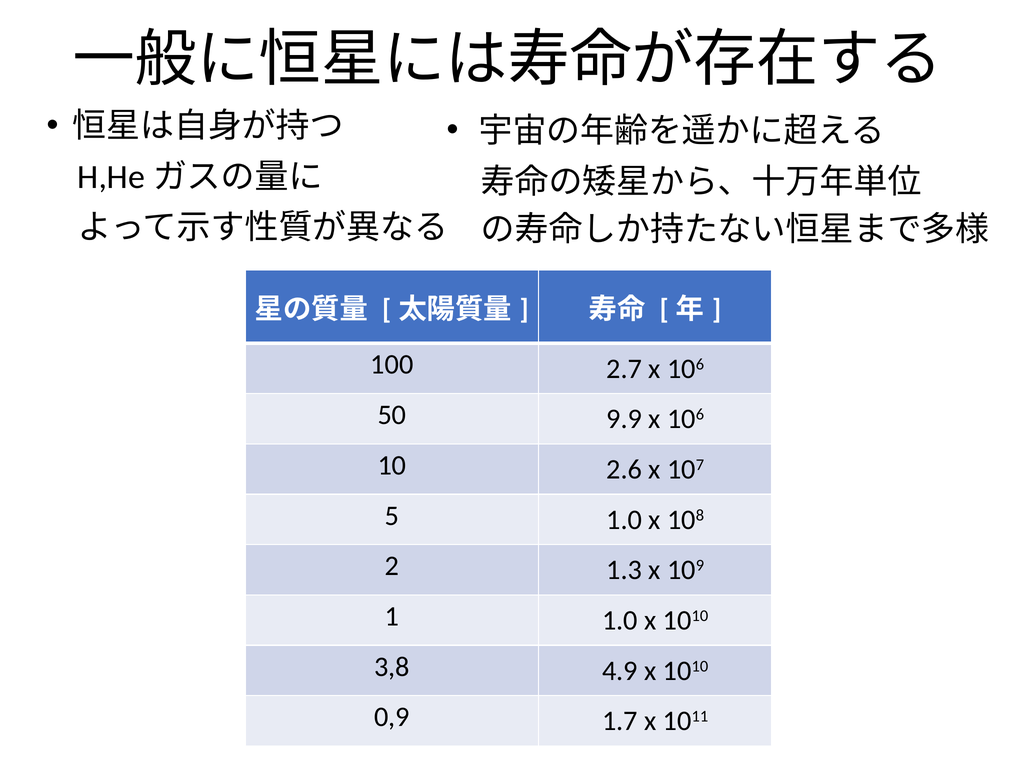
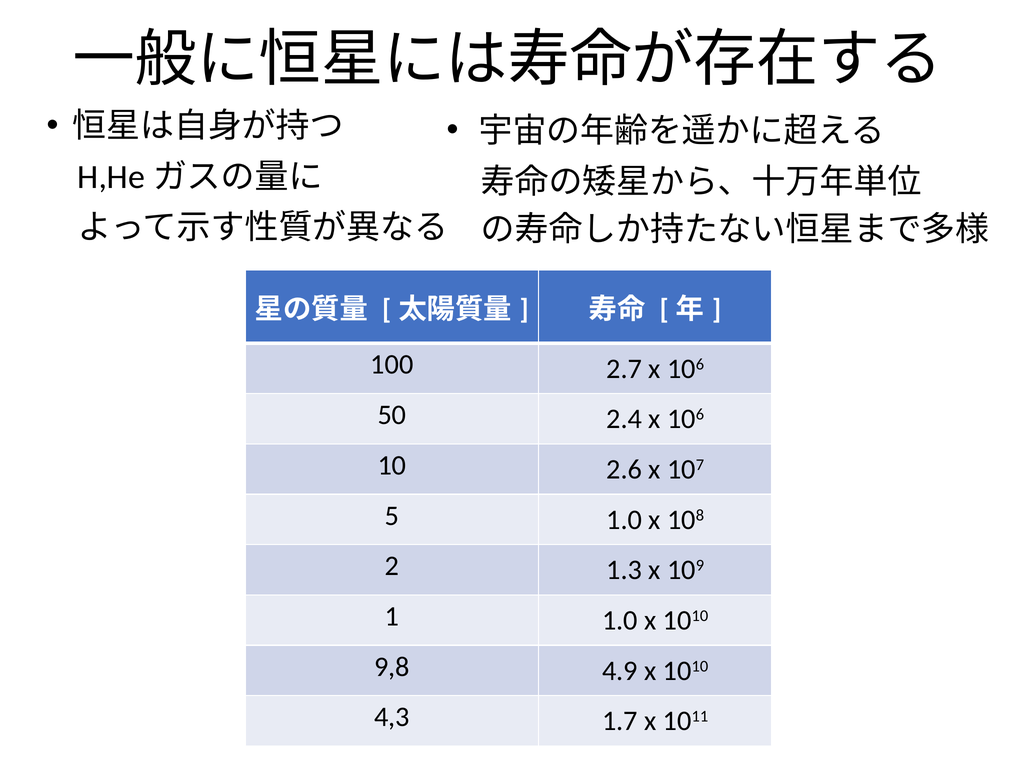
9.9: 9.9 -> 2.4 (624, 419)
3,8: 3,8 -> 9,8 (392, 666)
0,9: 0,9 -> 4,3 (392, 717)
